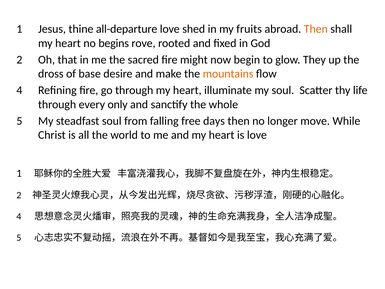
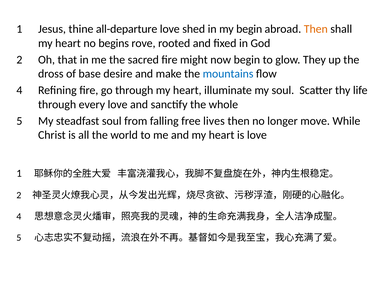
my fruits: fruits -> begin (249, 29)
mountains colour: orange -> blue (228, 74)
every only: only -> love (118, 104)
days: days -> lives (214, 121)
